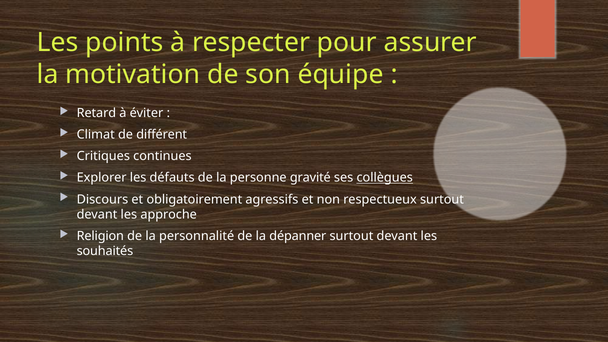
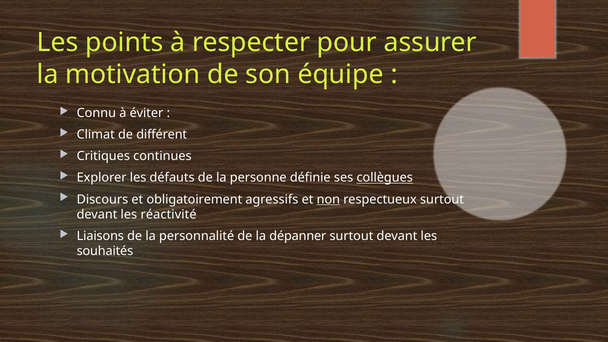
Retard: Retard -> Connu (96, 113)
gravité: gravité -> définie (310, 178)
non underline: none -> present (328, 199)
approche: approche -> réactivité (169, 215)
Religion: Religion -> Liaisons (100, 236)
